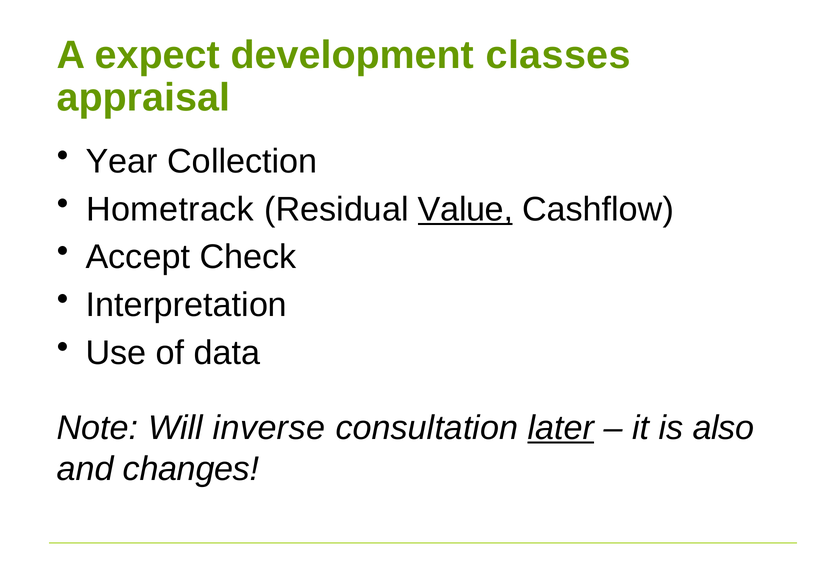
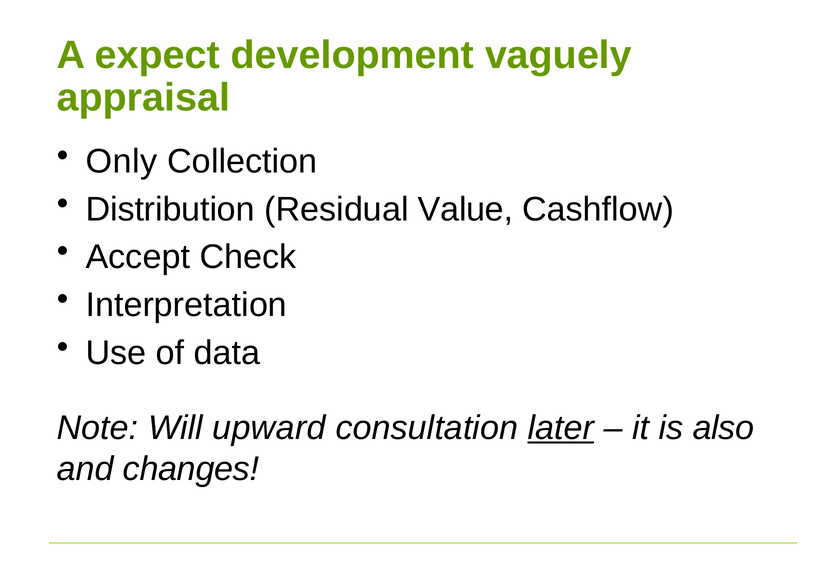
classes: classes -> vaguely (558, 55)
Year: Year -> Only (122, 161)
Hometrack: Hometrack -> Distribution (170, 209)
Value underline: present -> none (466, 209)
inverse: inverse -> upward (269, 428)
